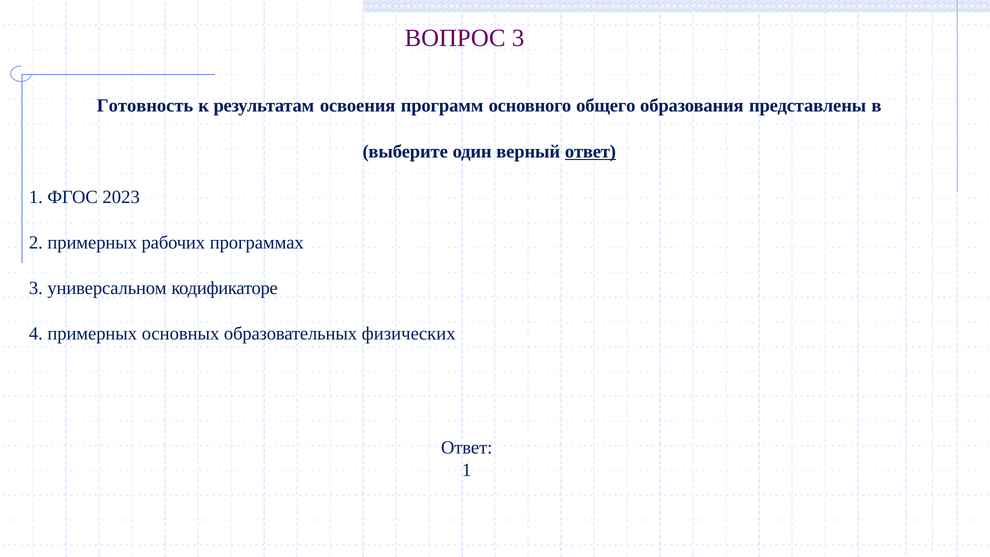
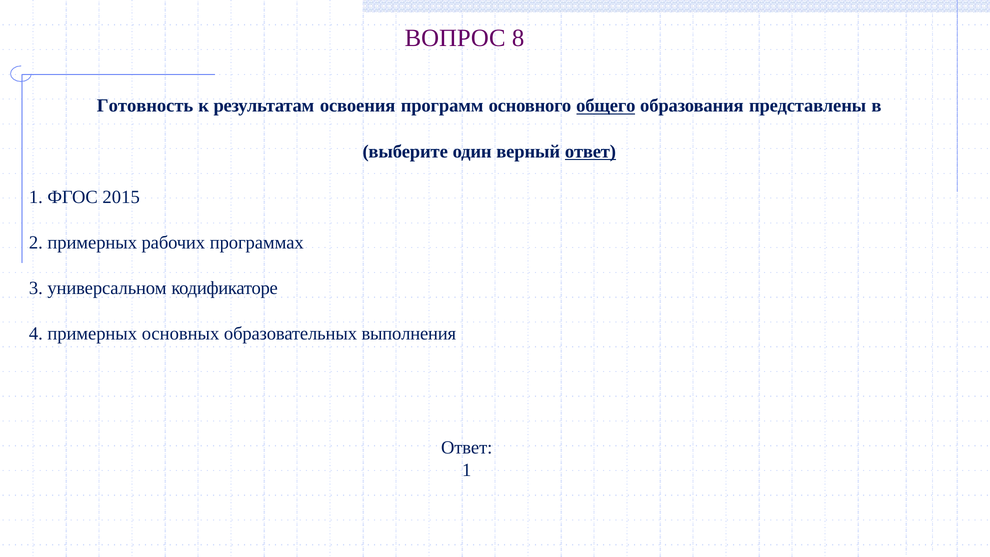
3: 3 -> 8 (518, 38)
общего underline: none -> present (606, 106)
2023: 2023 -> 2015 (121, 197)
физических: физических -> выполнения (409, 334)
